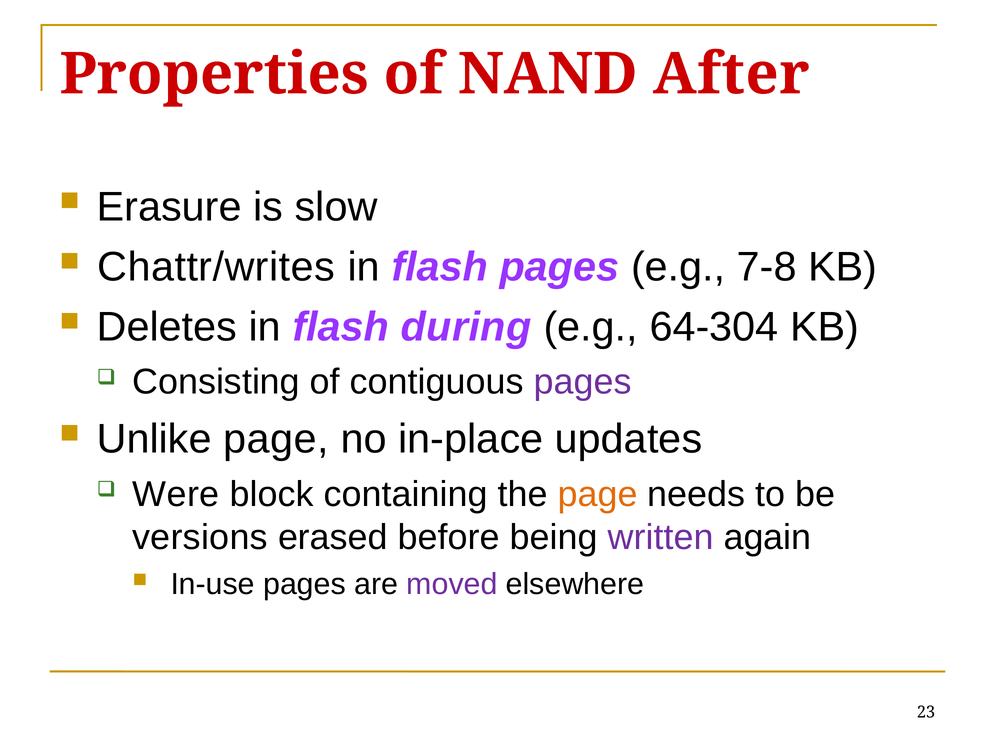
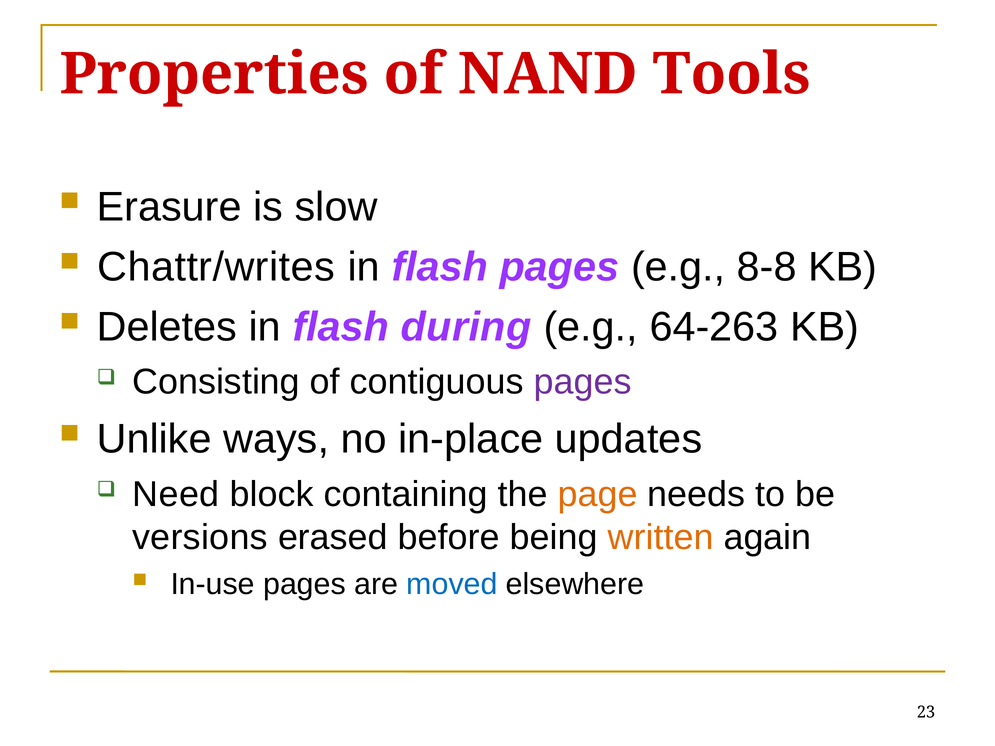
After: After -> Tools (731, 74)
7-8: 7-8 -> 8-8 (767, 267)
64-304: 64-304 -> 64-263 (714, 327)
Unlike page: page -> ways (276, 439)
Were: Were -> Need (176, 494)
written colour: purple -> orange (661, 538)
moved colour: purple -> blue (452, 585)
